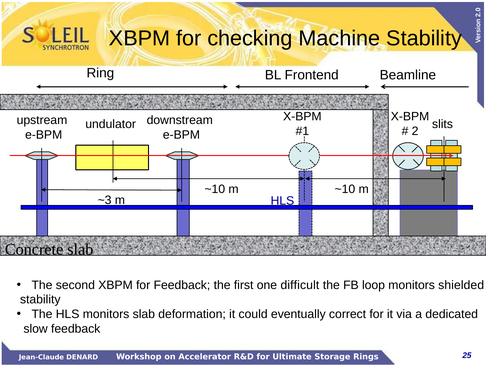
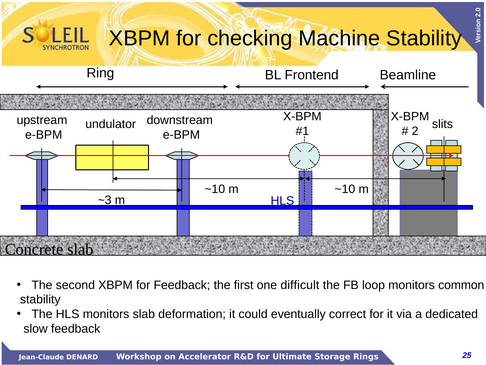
shielded: shielded -> common (461, 285)
